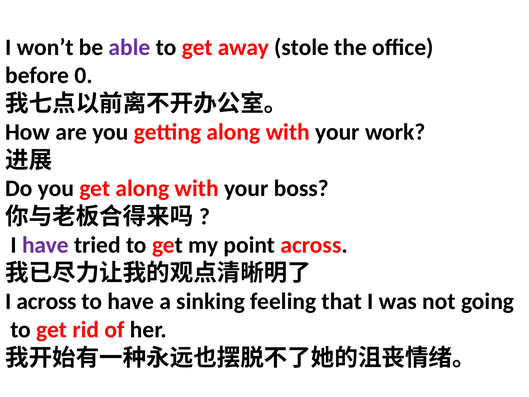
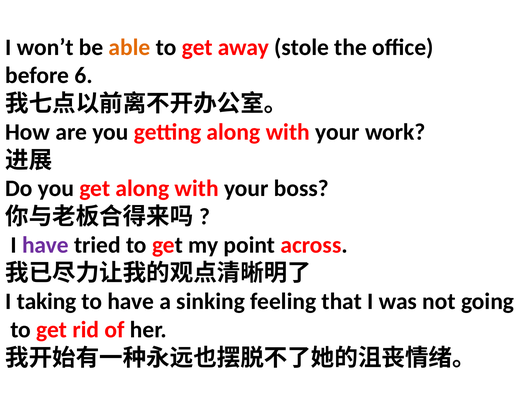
able colour: purple -> orange (130, 47)
0: 0 -> 6 (84, 76)
I across: across -> taking (47, 301)
